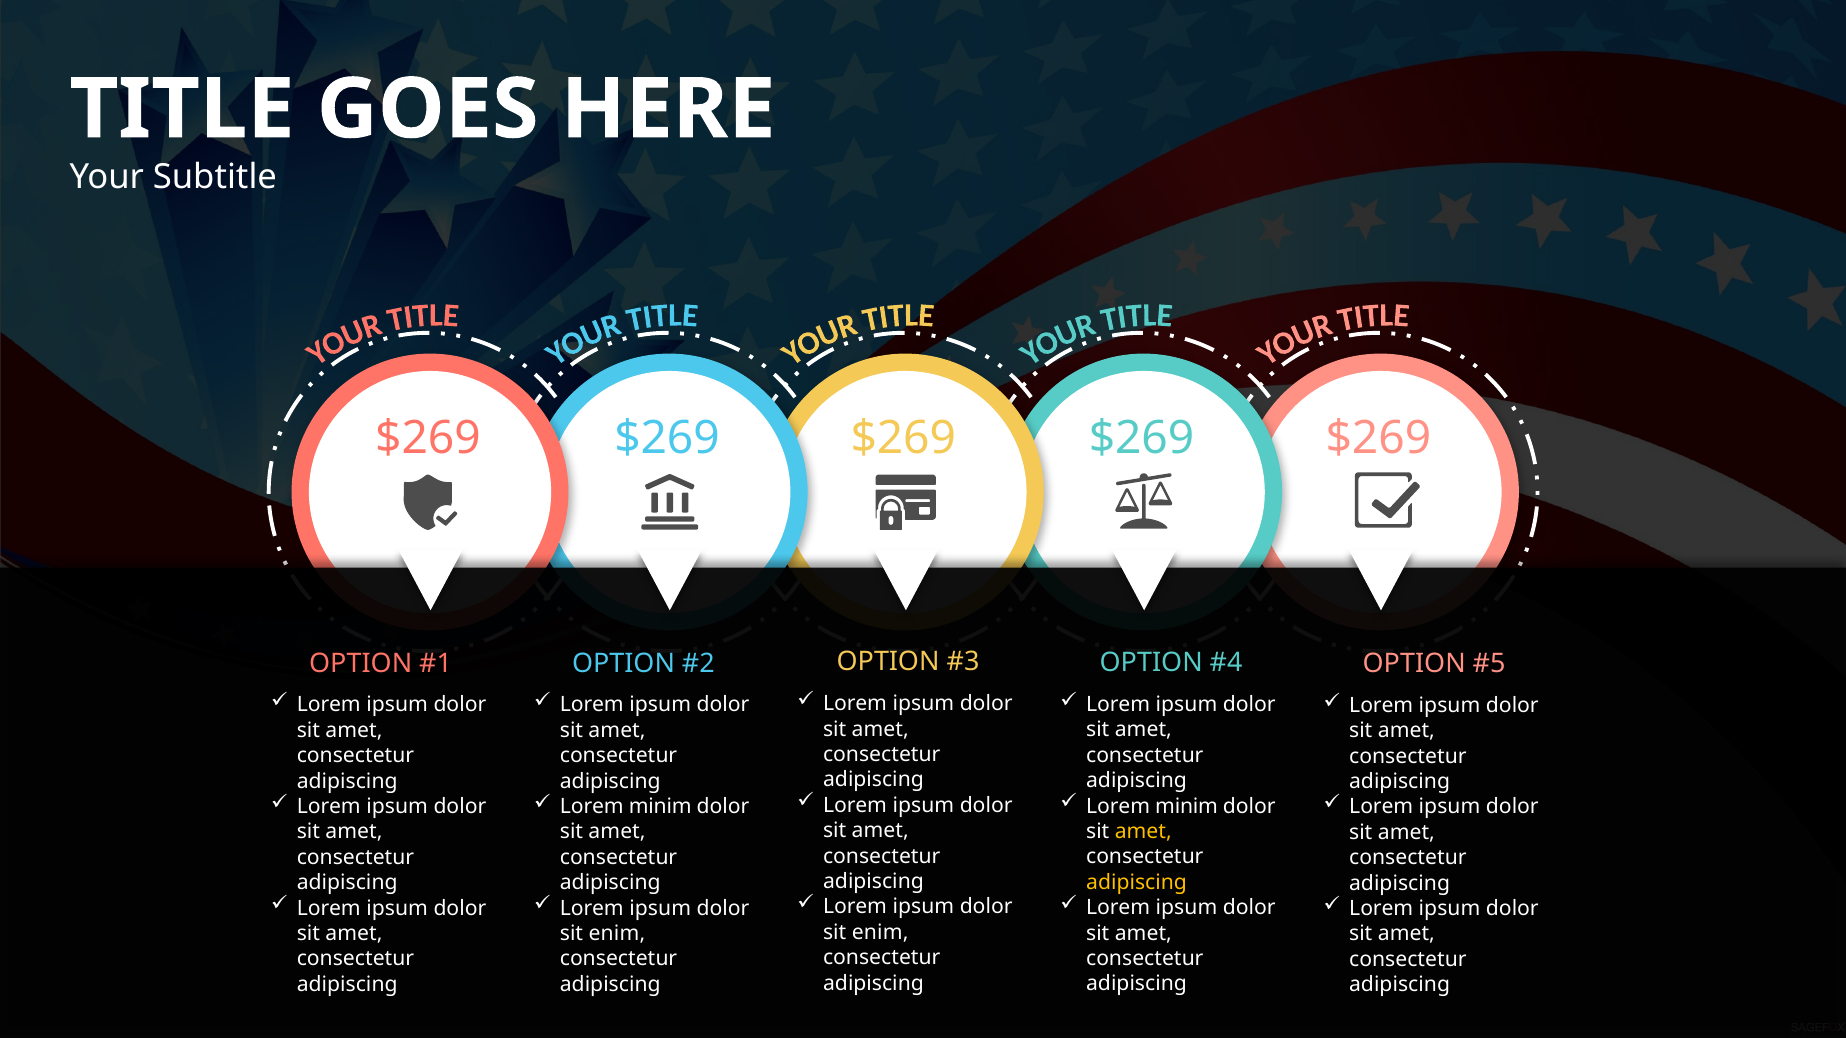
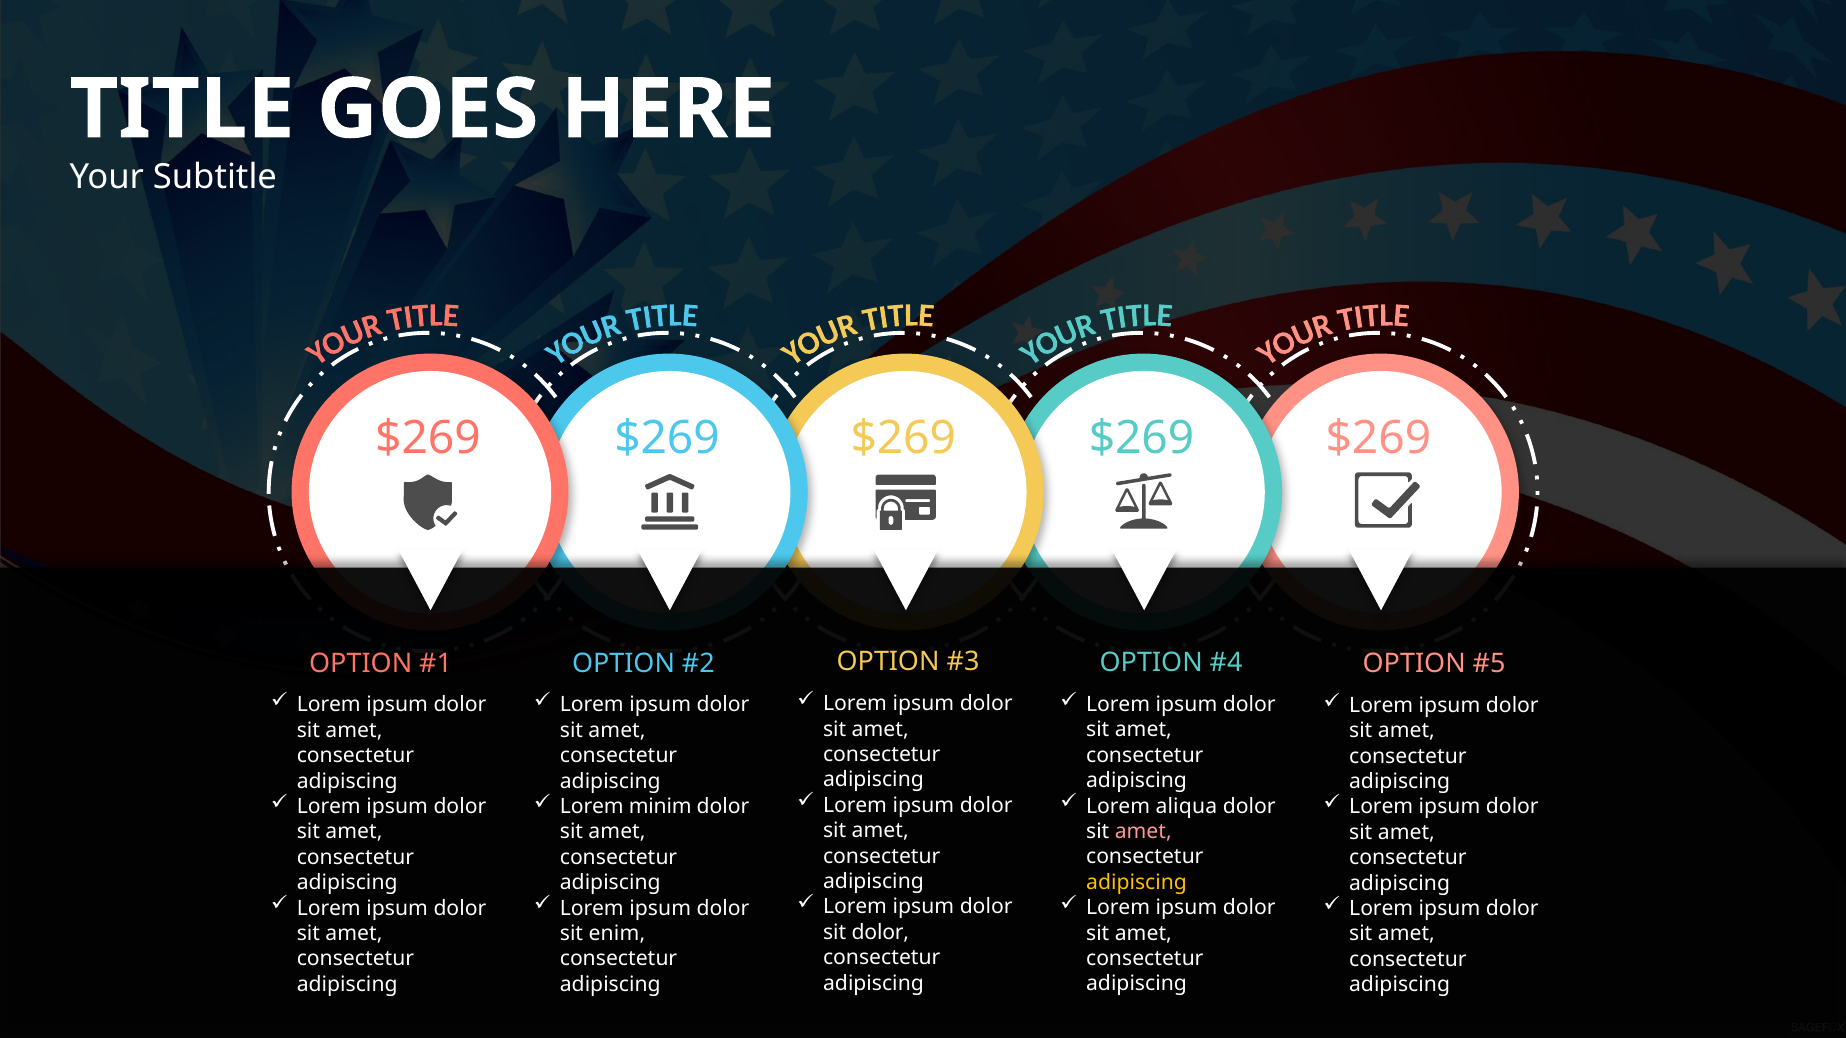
minim: minim -> aliqua (1186, 806)
amet colour: yellow -> pink (1143, 832)
enim: enim -> dolor (880, 933)
